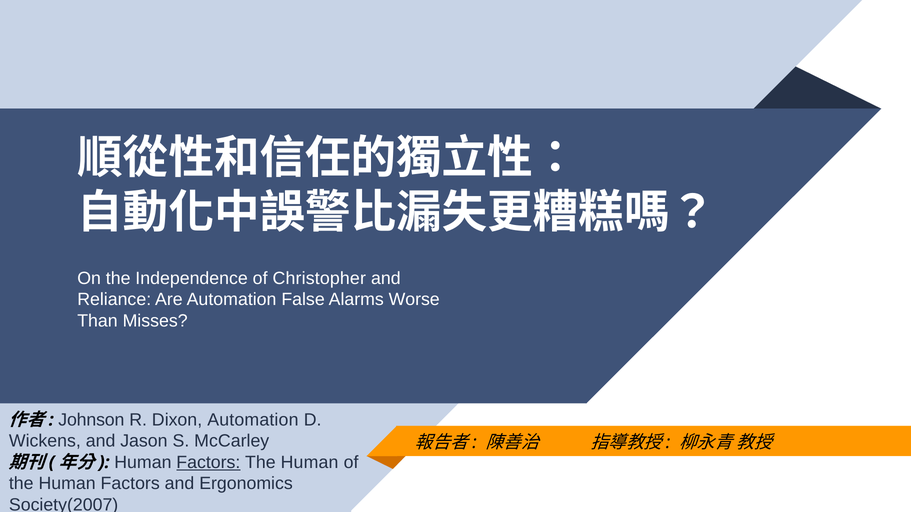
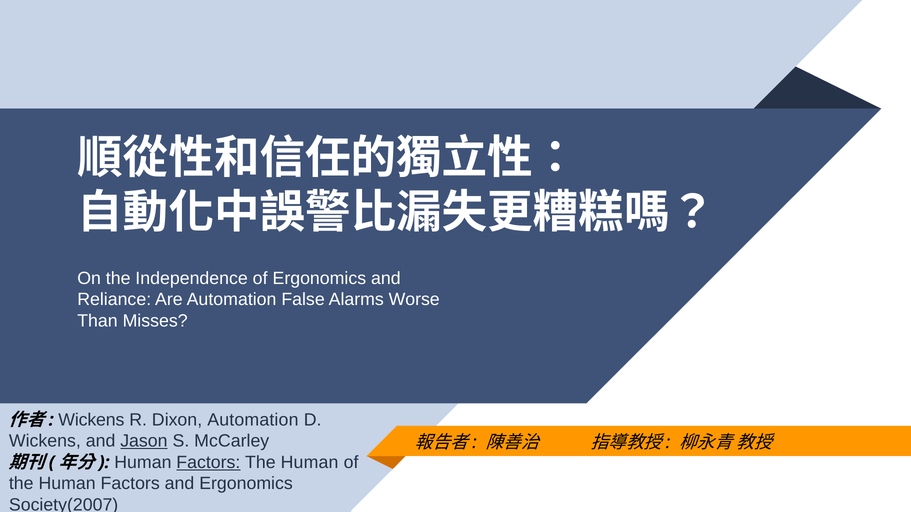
of Christopher: Christopher -> Ergonomics (319, 279)
Johnson: Johnson -> Wickens (91, 420)
Jason underline: none -> present (144, 441)
